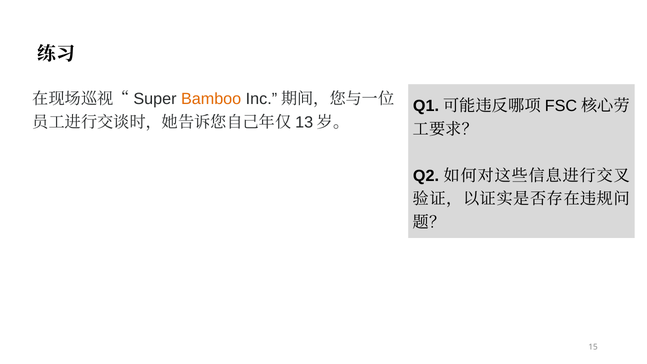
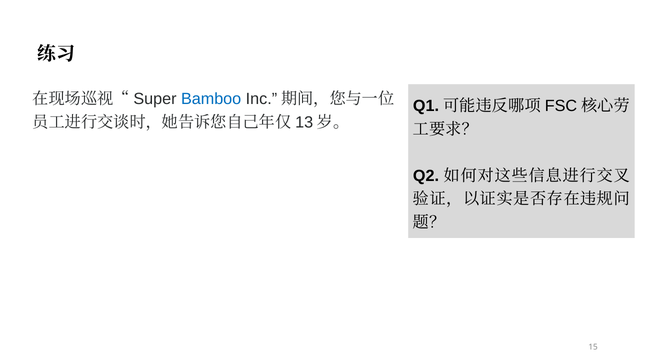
Bamboo colour: orange -> blue (211, 99)
